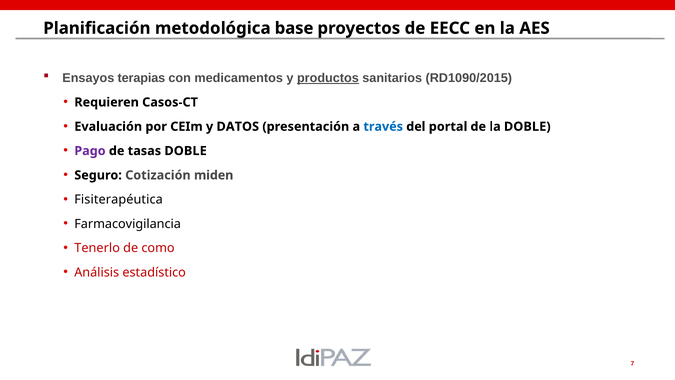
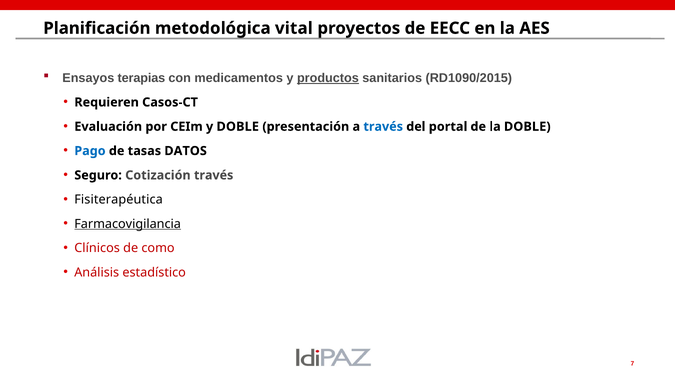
base: base -> vital (294, 28)
y DATOS: DATOS -> DOBLE (238, 126)
Pago colour: purple -> blue (90, 151)
tasas DOBLE: DOBLE -> DATOS (186, 151)
Cotización miden: miden -> través (214, 175)
Farmacovigilancia underline: none -> present (128, 224)
Tenerlo: Tenerlo -> Clínicos (97, 248)
